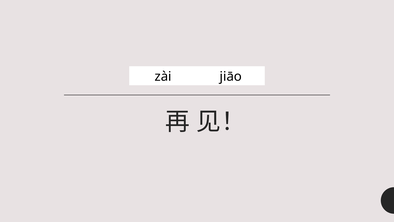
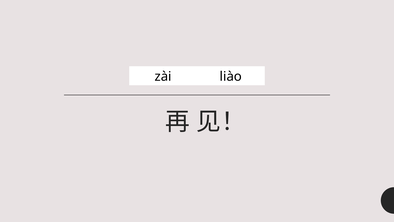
jiāo: jiāo -> liào (231, 76)
